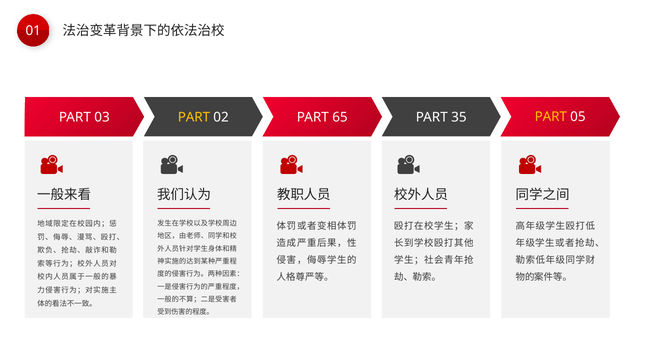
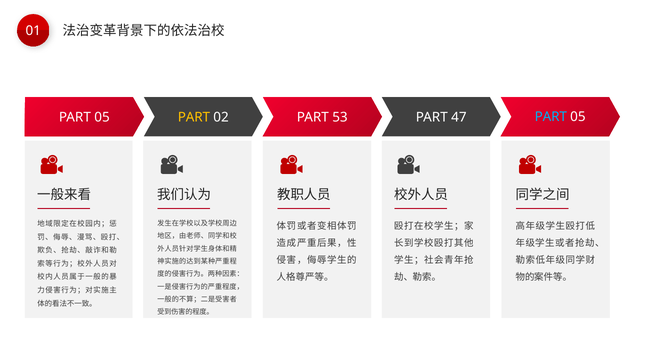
PART colour: yellow -> light blue (551, 117)
03: 03 -> 05 (102, 118)
65: 65 -> 53 (340, 118)
35: 35 -> 47 (459, 118)
